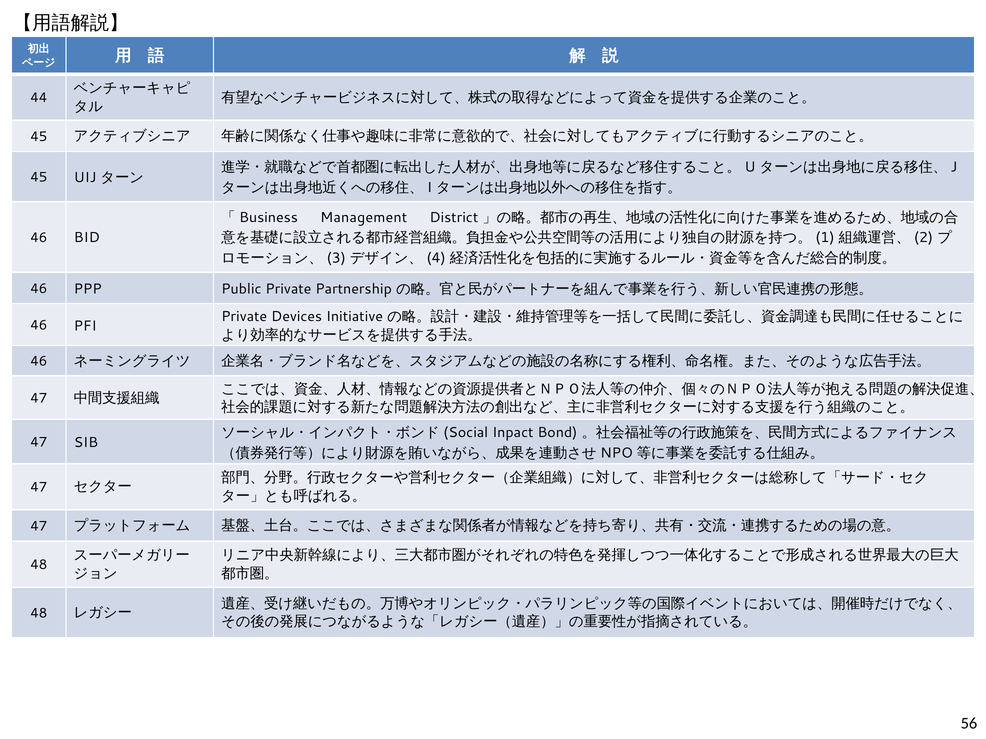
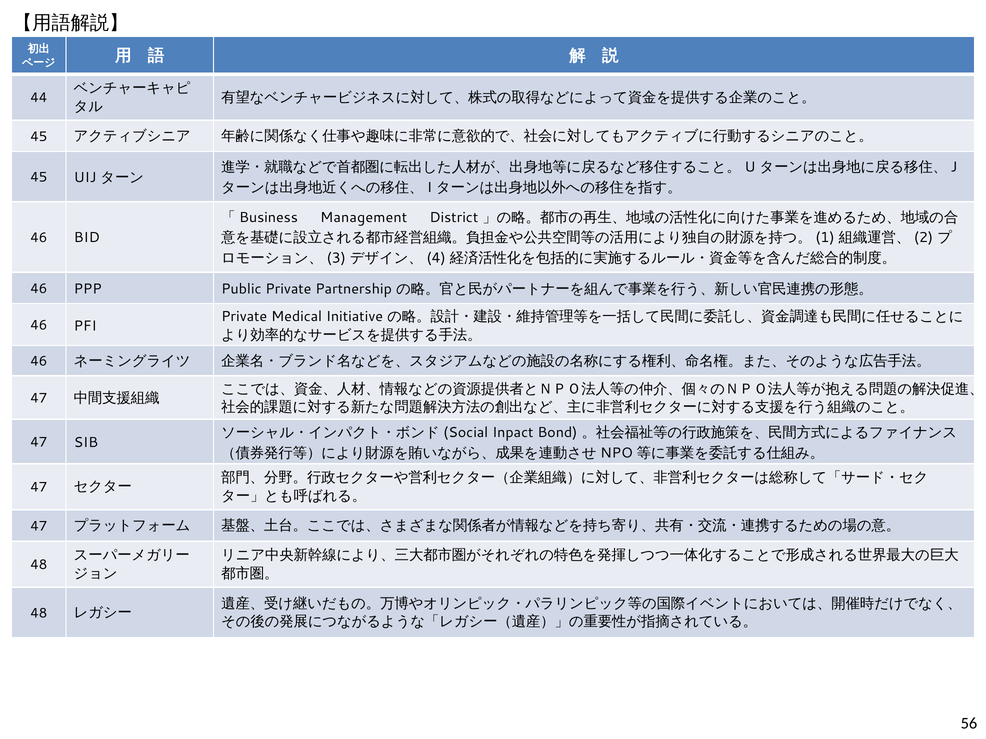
Devices: Devices -> Medical (297, 317)
